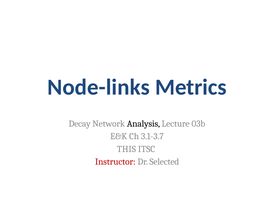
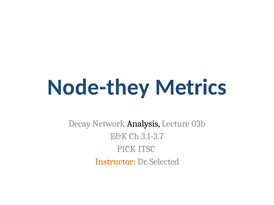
Node-links: Node-links -> Node-they (98, 87)
THIS: THIS -> PICK (126, 150)
Instructor colour: red -> orange (115, 162)
